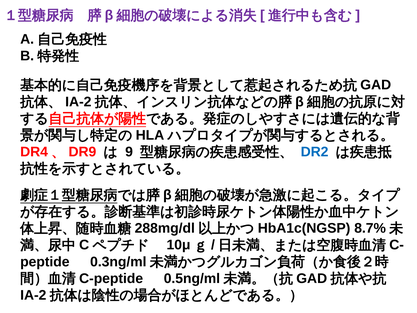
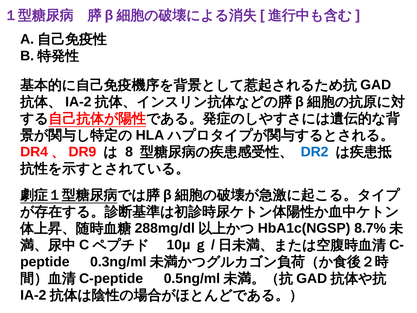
9: 9 -> 8 (129, 152)
